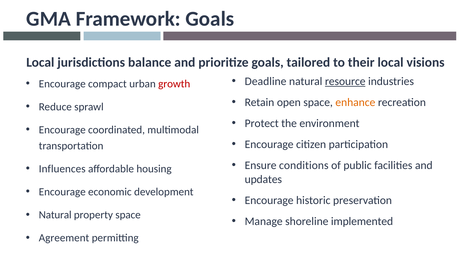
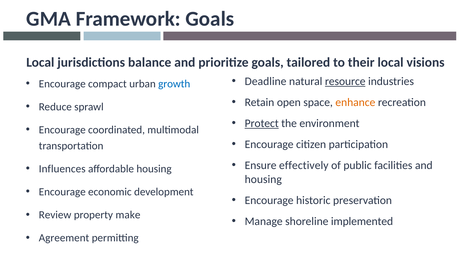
growth colour: red -> blue (174, 84)
Protect underline: none -> present (262, 123)
conditions: conditions -> effectively (304, 165)
updates: updates -> housing (263, 179)
Natural: Natural -> Review (55, 215)
property space: space -> make (128, 215)
